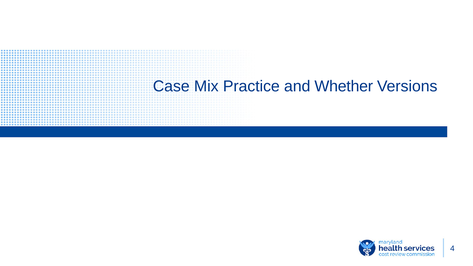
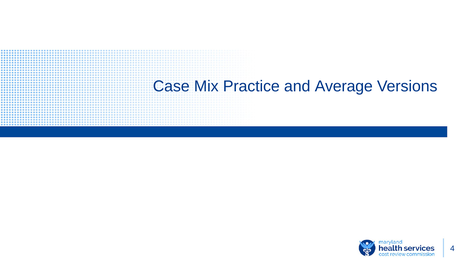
Whether: Whether -> Average (344, 86)
